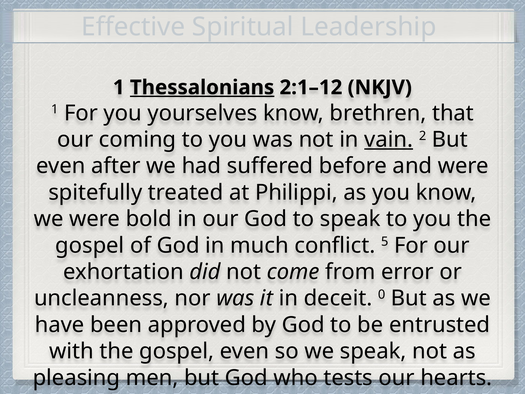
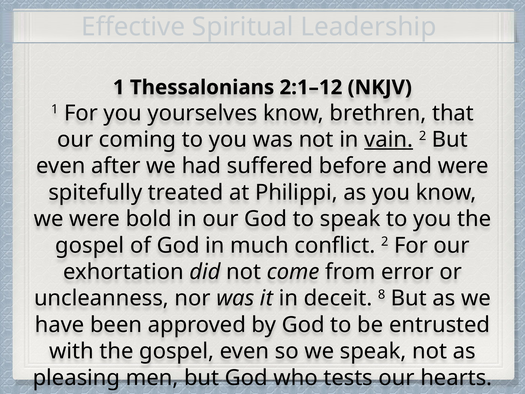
Thessalonians underline: present -> none (202, 87)
conflict 5: 5 -> 2 (385, 242)
0: 0 -> 8 (382, 294)
